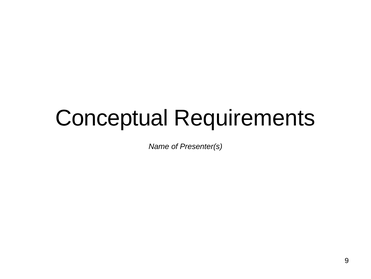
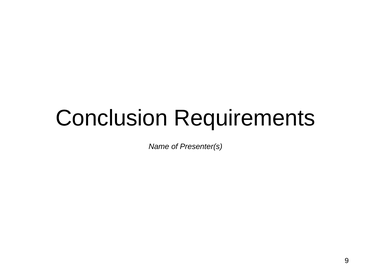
Conceptual: Conceptual -> Conclusion (112, 118)
